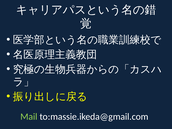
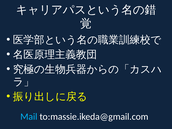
Mail colour: light green -> light blue (29, 117)
